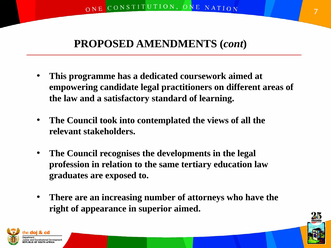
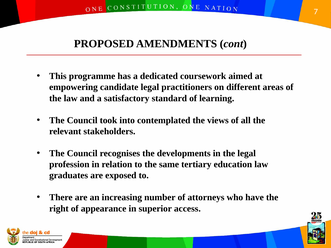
superior aimed: aimed -> access (187, 209)
